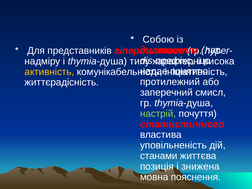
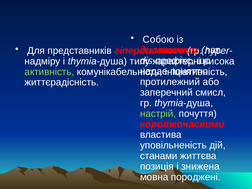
активність colour: yellow -> light green (49, 72)
статистичного: статистичного -> короткочасними (182, 124)
пояснення: пояснення -> породжені (196, 177)
